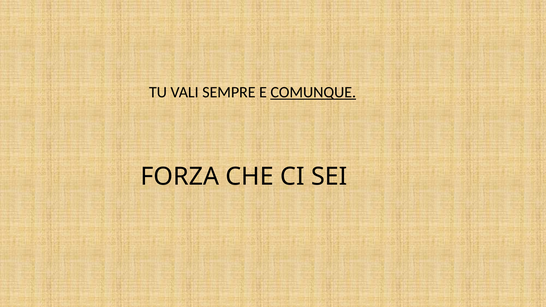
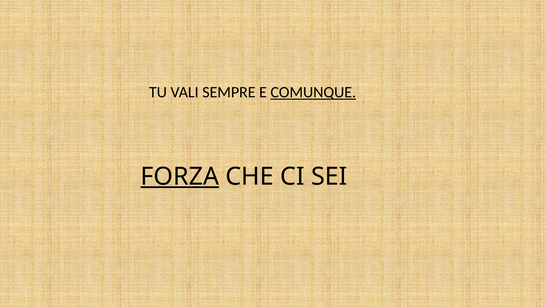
FORZA underline: none -> present (180, 176)
